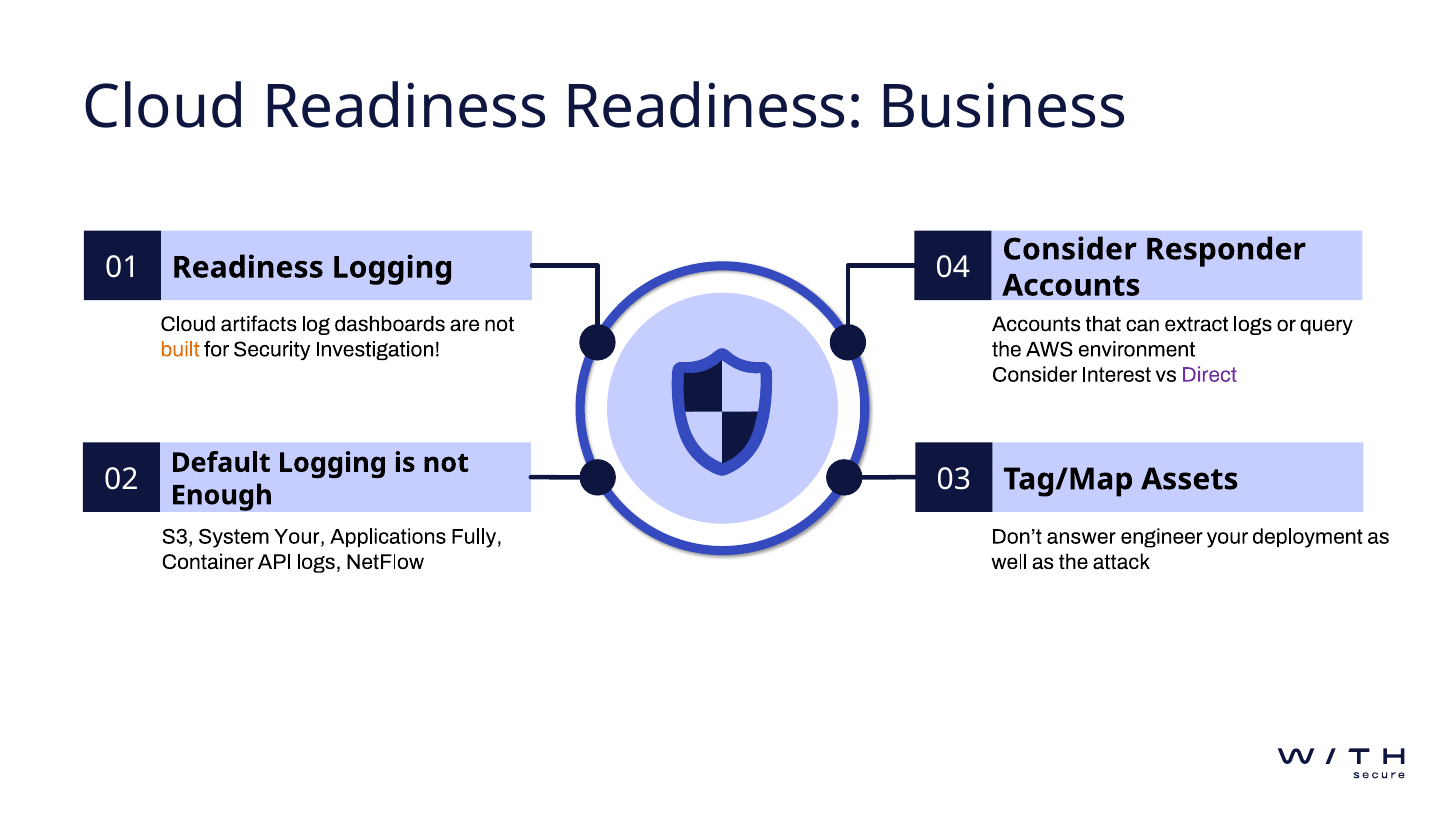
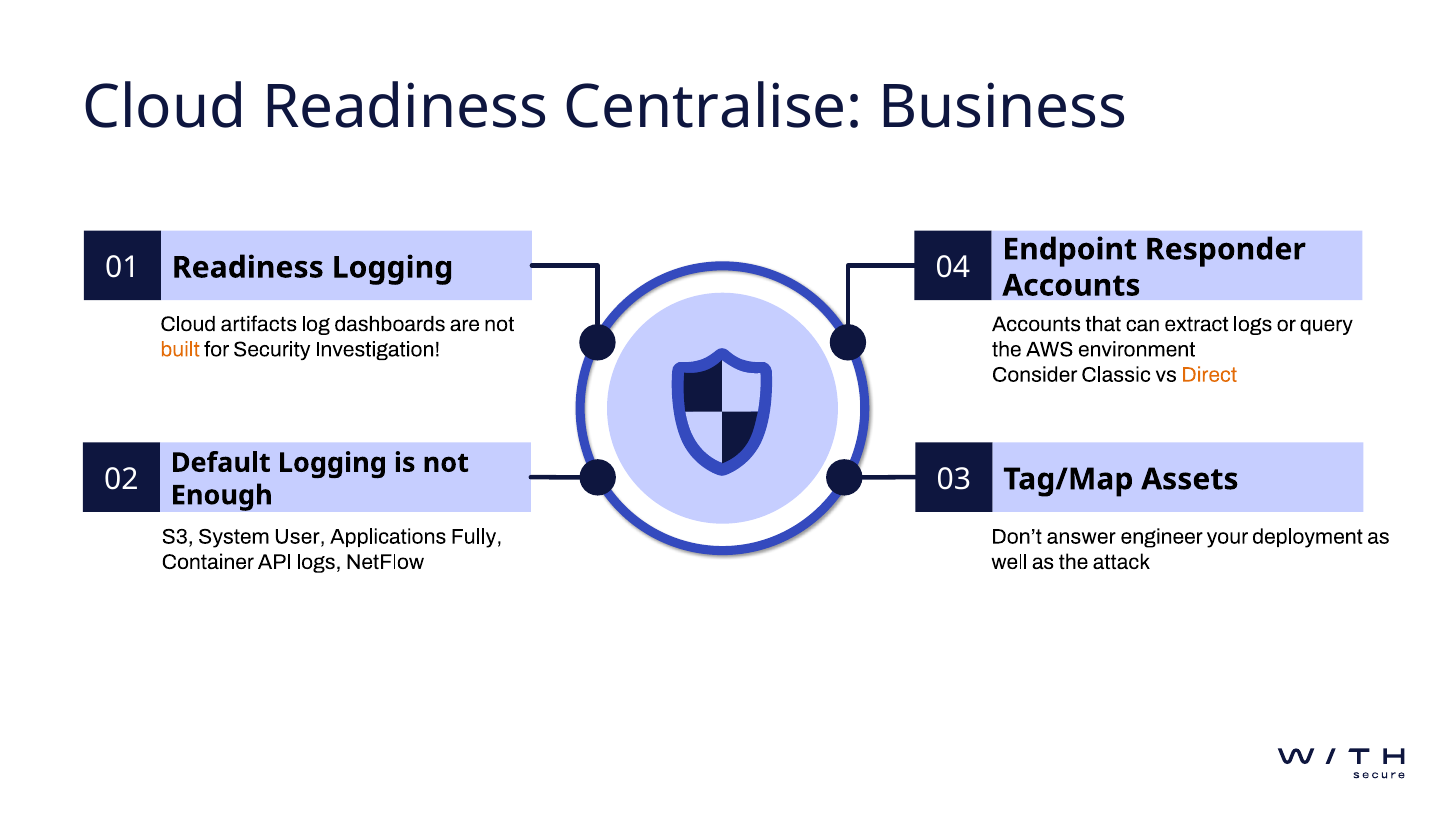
Readiness Readiness: Readiness -> Centralise (713, 107)
04 Consider: Consider -> Endpoint (1070, 249)
Interest: Interest -> Classic (1116, 375)
Direct colour: purple -> orange (1209, 375)
System Your: Your -> User (300, 536)
